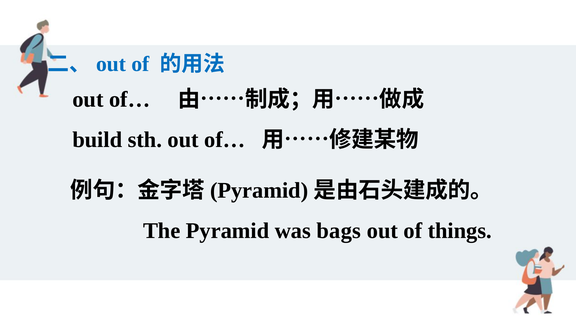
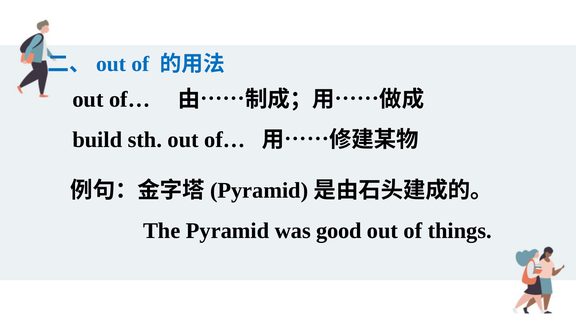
bags: bags -> good (339, 231)
